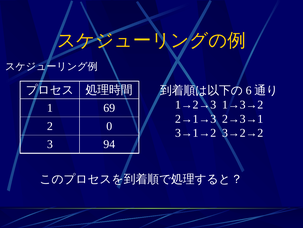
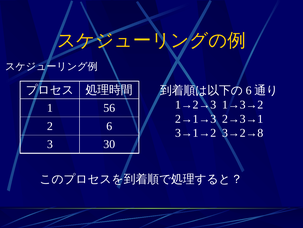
69: 69 -> 56 (109, 108)
2 0: 0 -> 6 (109, 126)
3→2→2: 3→2→2 -> 3→2→8 (243, 133)
94: 94 -> 30 (109, 144)
